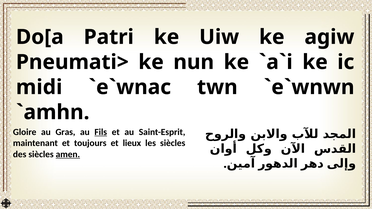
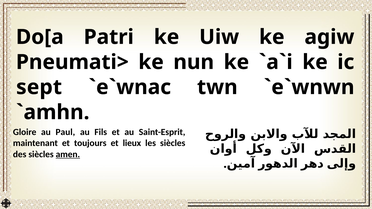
midi: midi -> sept (39, 87)
Gras: Gras -> Paul (65, 132)
Fils underline: present -> none (101, 132)
